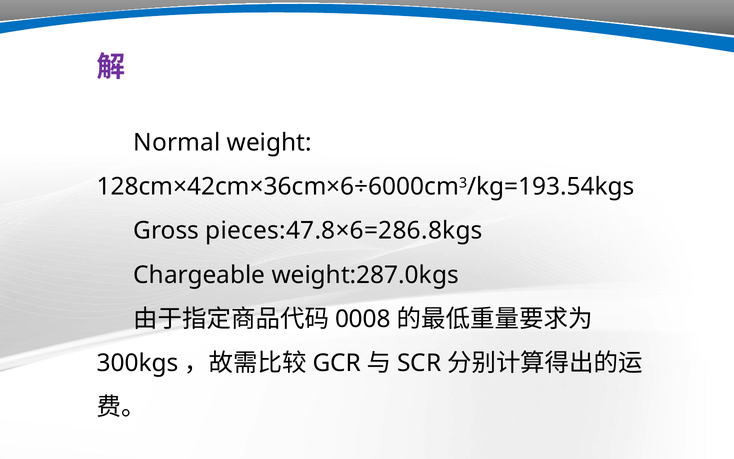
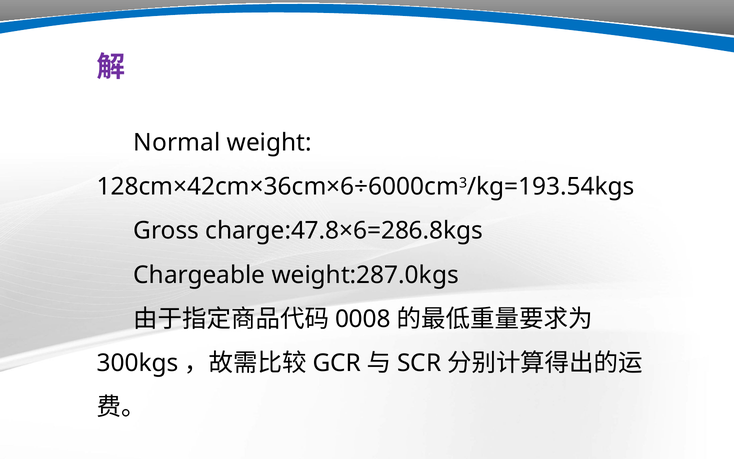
pieces:47.8×6=286.8kgs: pieces:47.8×6=286.8kgs -> charge:47.8×6=286.8kgs (344, 231)
